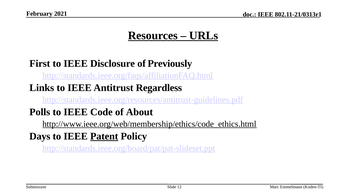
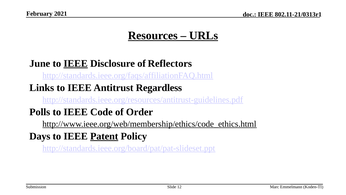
First: First -> June (40, 63)
IEEE underline: none -> present (76, 63)
Previously: Previously -> Reflectors (170, 63)
About: About -> Order (140, 112)
